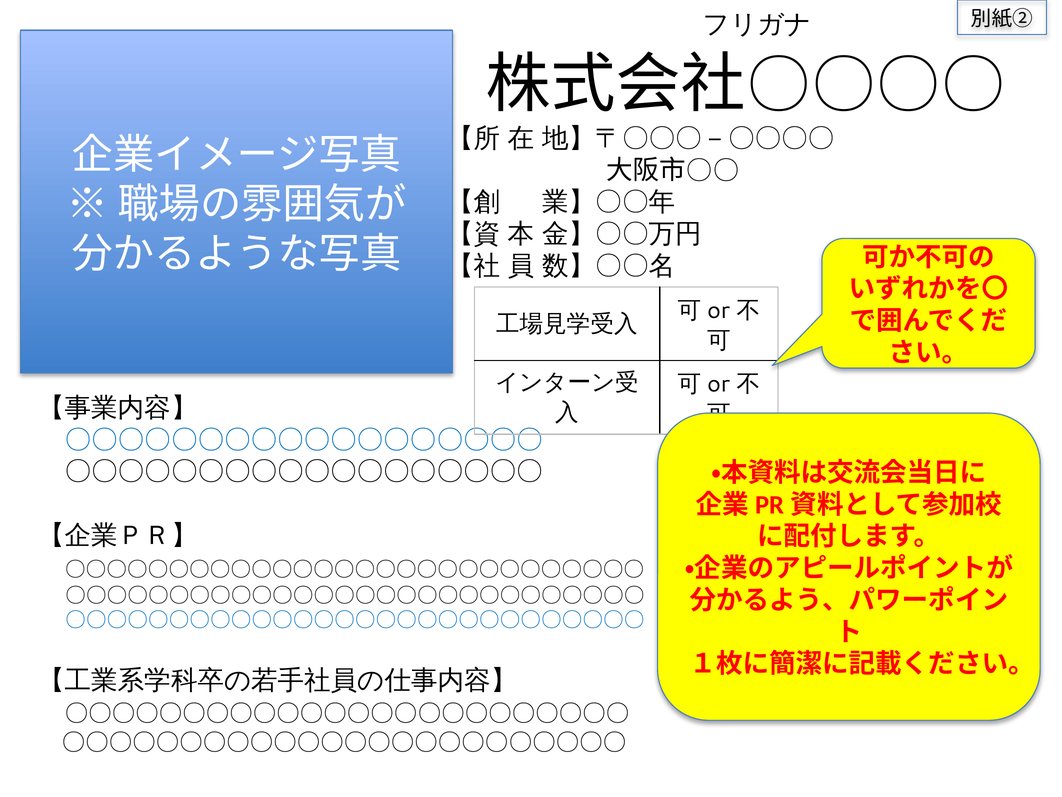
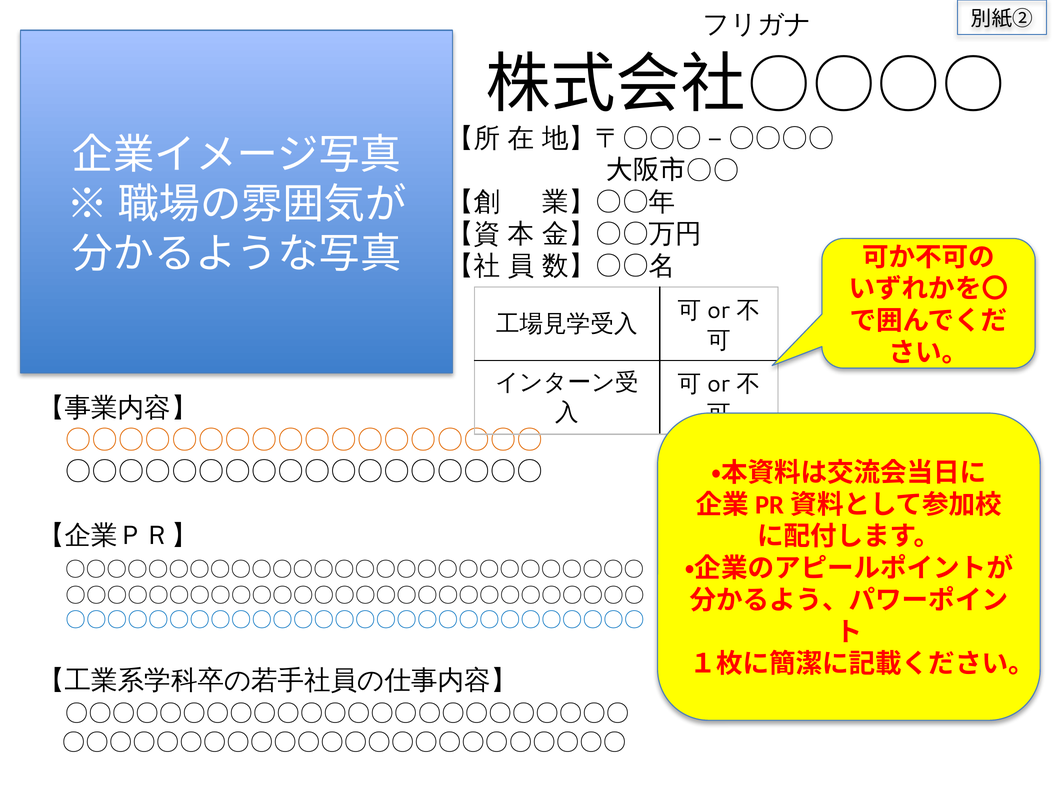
〇〇〇〇〇〇〇〇〇〇〇〇〇〇〇〇〇〇 colour: blue -> orange (304, 439)
